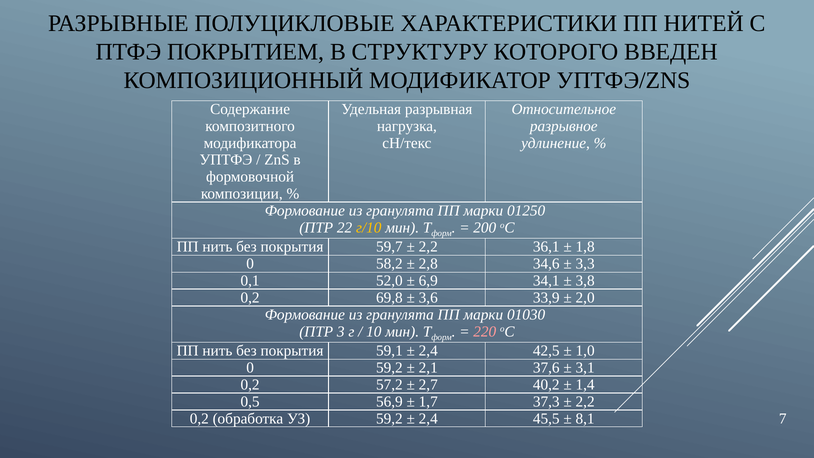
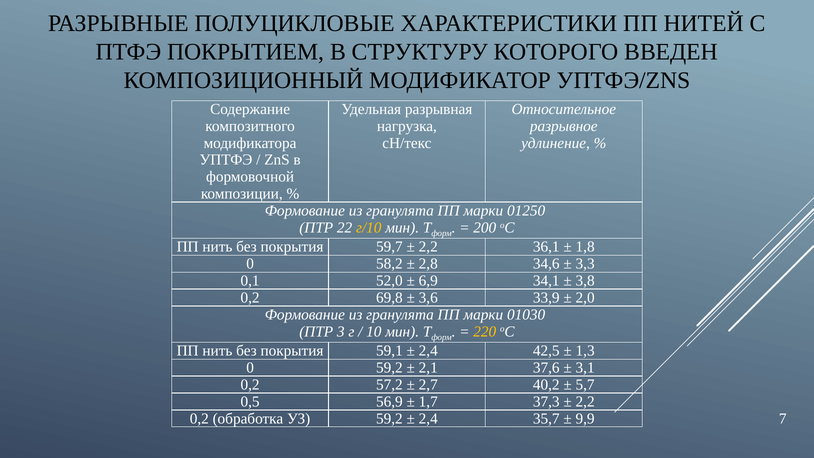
220 colour: pink -> yellow (485, 331)
1,0: 1,0 -> 1,3 (585, 351)
1,4: 1,4 -> 5,7 (585, 385)
45,5: 45,5 -> 35,7 (546, 418)
8,1: 8,1 -> 9,9 (585, 418)
